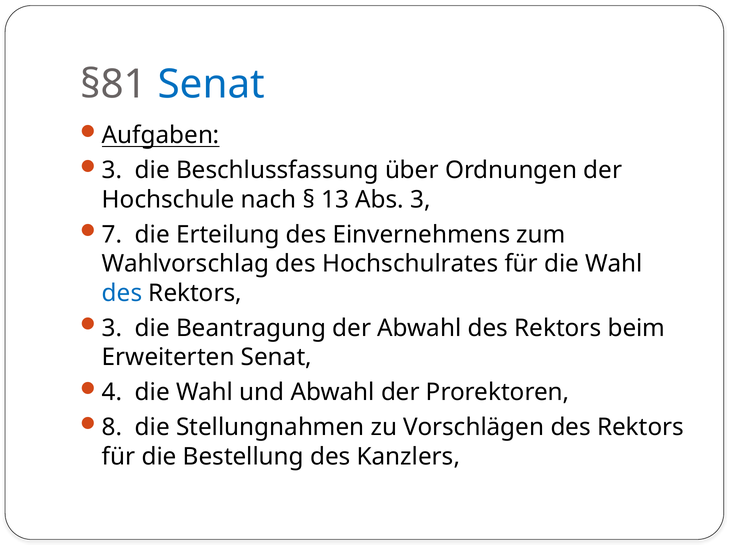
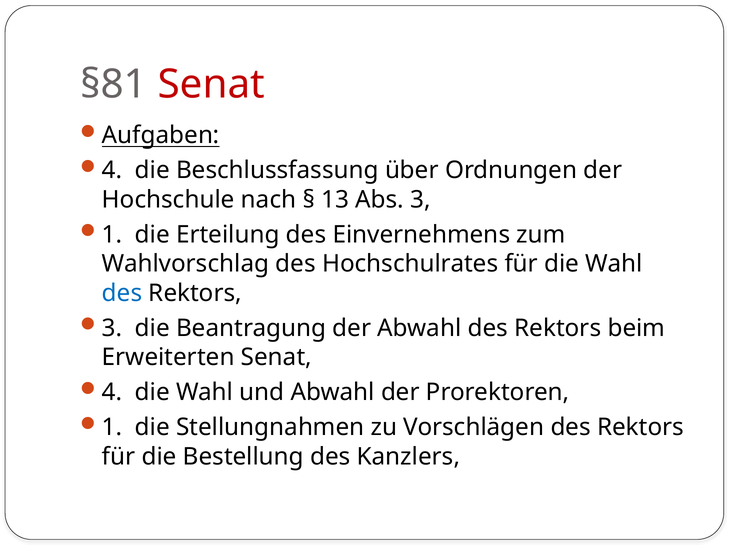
Senat colour: blue -> red (211, 84)
3: 3 -> 4 (112, 170)
7: 7 -> 1 (112, 235)
8: 8 -> 1 (112, 427)
